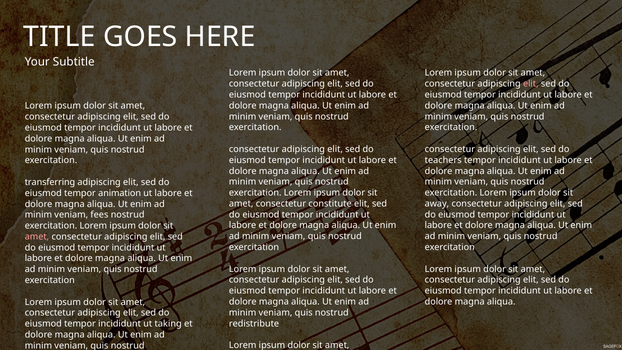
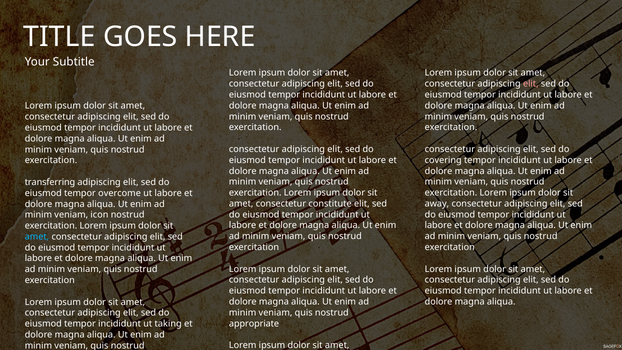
teachers: teachers -> covering (443, 160)
animation: animation -> overcome (120, 193)
fees: fees -> icon (99, 215)
amet colour: pink -> light blue (37, 237)
redistribute: redistribute -> appropriate (254, 323)
